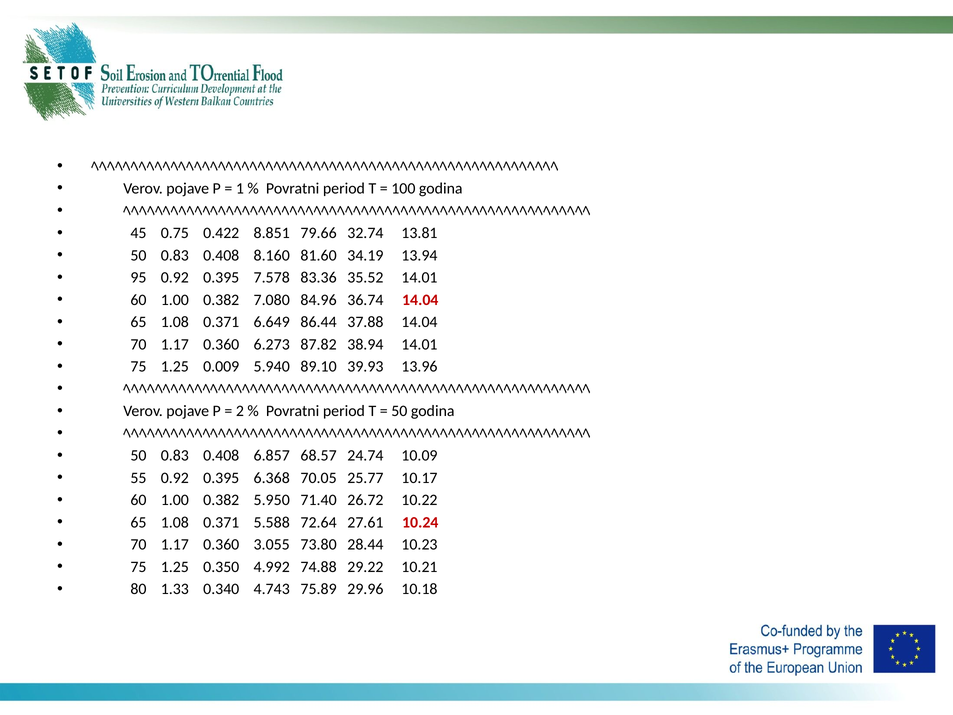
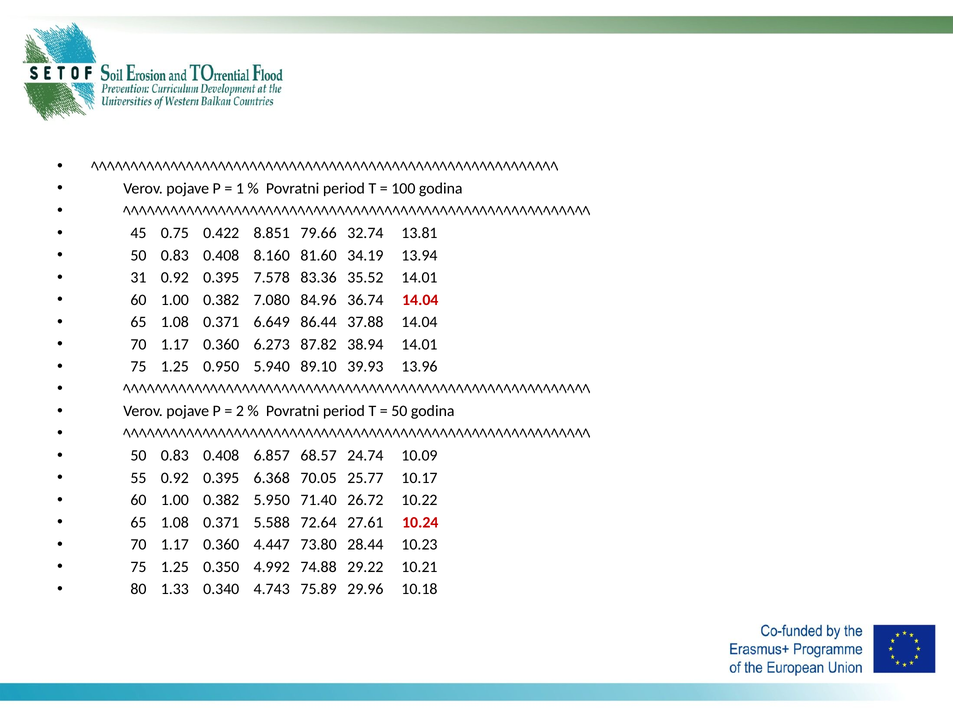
95: 95 -> 31 (139, 278)
0.009: 0.009 -> 0.950 (221, 367)
3.055: 3.055 -> 4.447 (272, 545)
